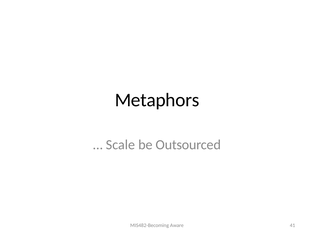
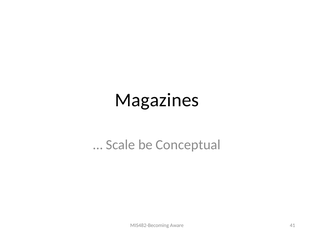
Metaphors: Metaphors -> Magazines (157, 100)
Outsourced: Outsourced -> Conceptual (188, 144)
